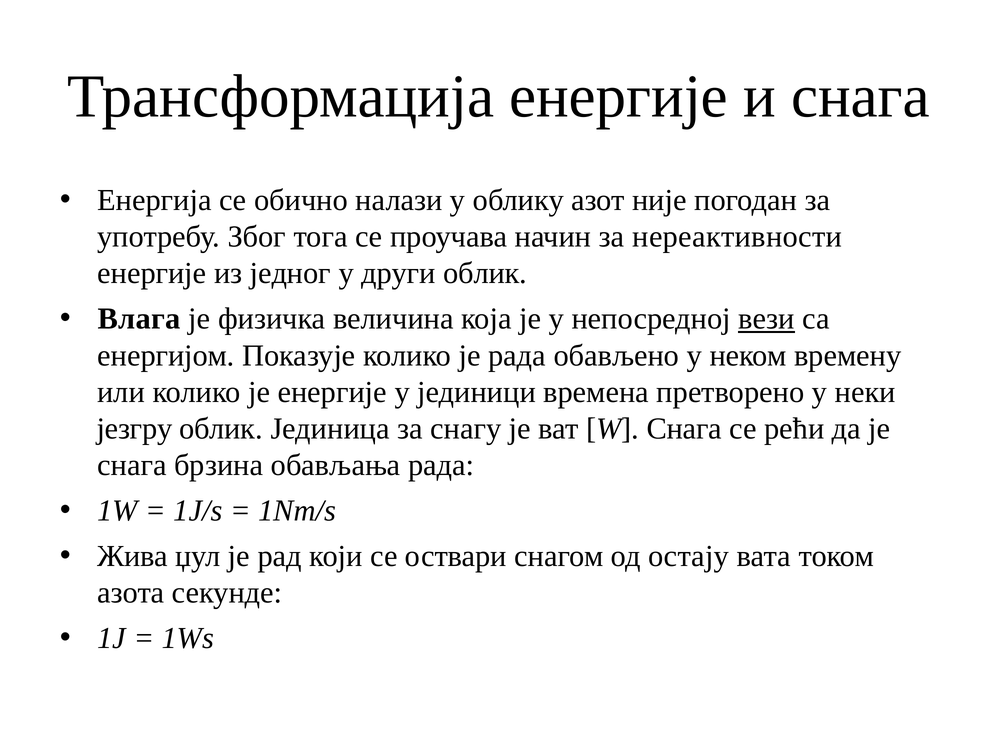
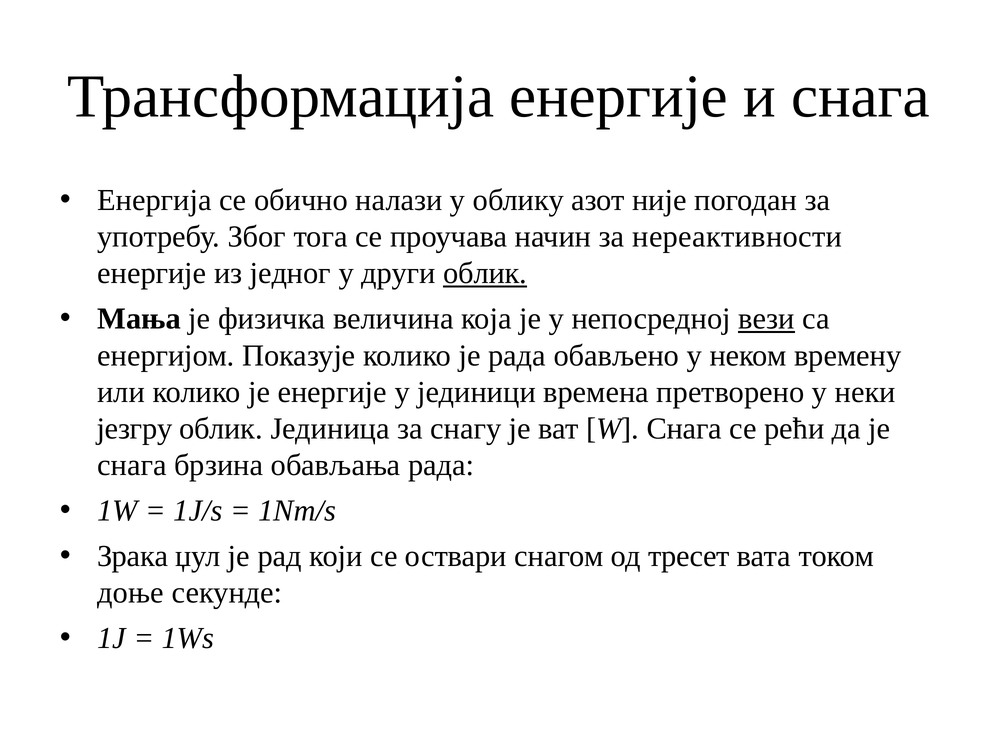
облик underline: none -> present (485, 273)
Влага: Влага -> Мања (139, 319)
Жива: Жива -> Зрака (133, 556)
остају: остају -> тресет (689, 556)
азота: азота -> доње (131, 593)
